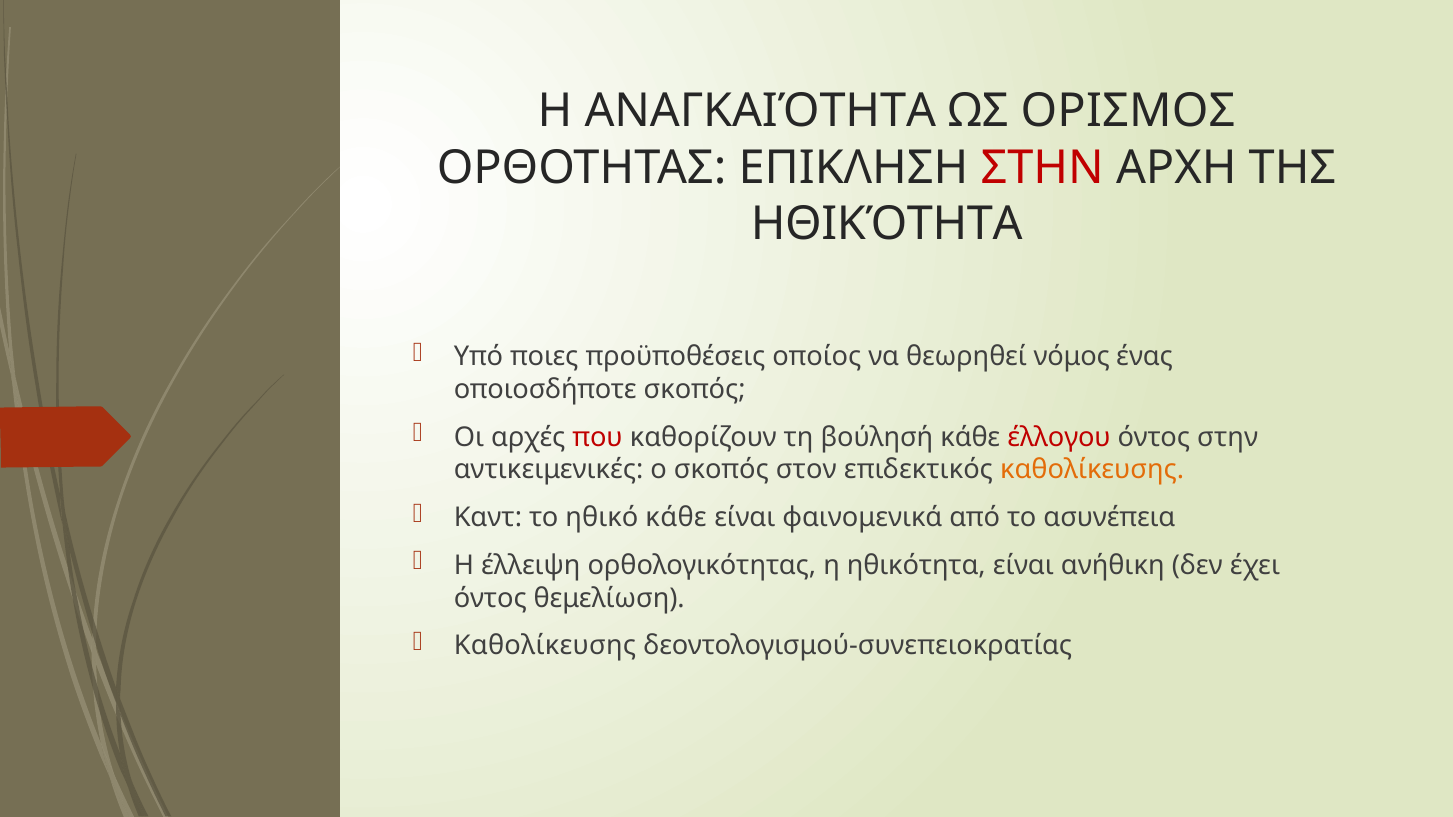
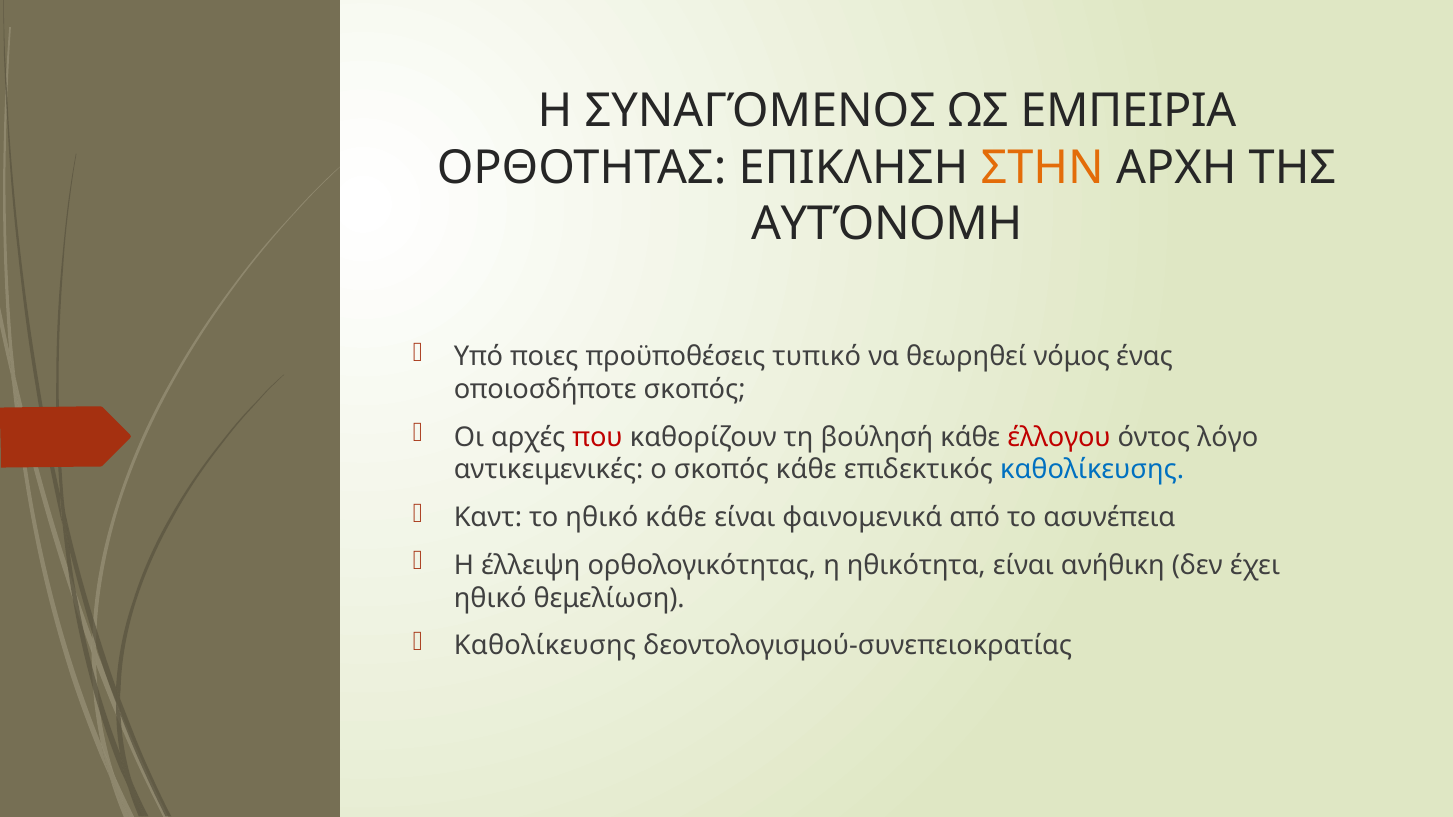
ΑΝΑΓΚΑΙΌΤΗΤΑ: ΑΝΑΓΚΑΙΌΤΗΤΑ -> ΣΥΝΑΓΌΜΕΝΟΣ (760, 111)
ΟΡΙΣΜΟΣ: ΟΡΙΣΜΟΣ -> ΕΜΠΕΙΡΙΑ (1128, 111)
ΣΤΗΝ colour: red -> orange (1042, 168)
ΗΘΙΚΌΤΗΤΑ: ΗΘΙΚΌΤΗΤΑ -> ΑΥΤΌΝΟΜΗ (887, 224)
οποίος: οποίος -> τυπικό (817, 357)
όντος στην: στην -> λόγο (1228, 437)
σκοπός στον: στον -> κάθε (806, 470)
καθολίκευσης colour: orange -> blue (1092, 470)
όντος: όντος -> ηθικό (490, 598)
